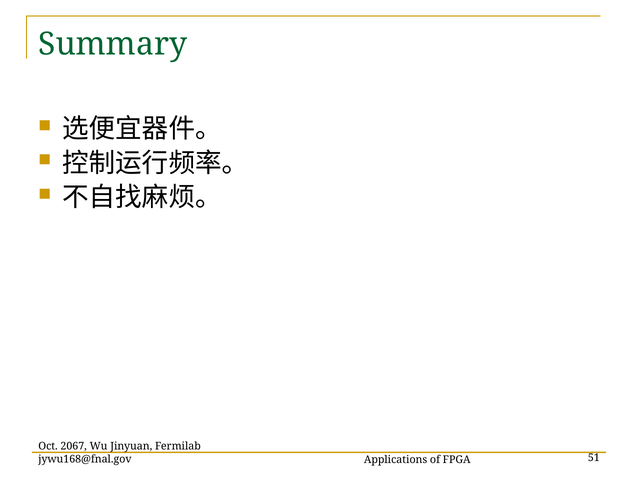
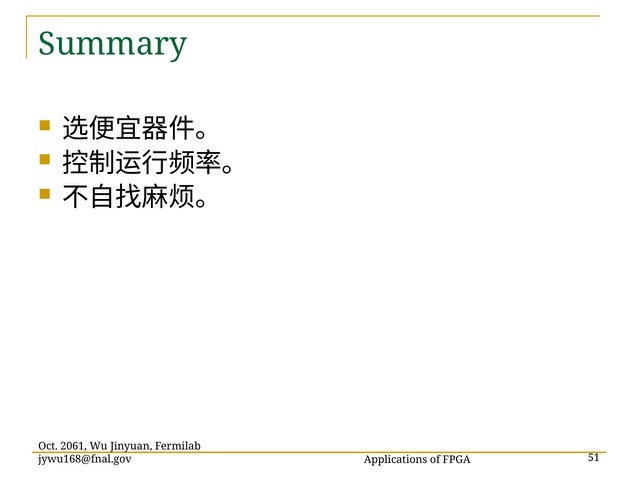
2067: 2067 -> 2061 (74, 446)
